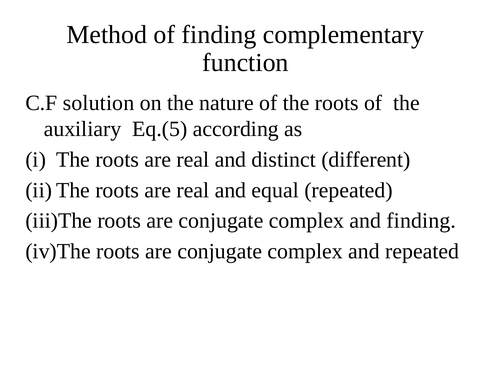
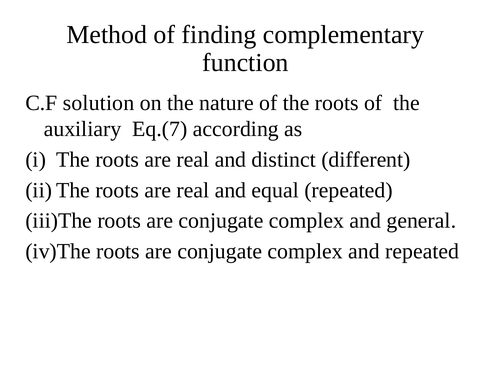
Eq.(5: Eq.(5 -> Eq.(7 (160, 129)
and finding: finding -> general (421, 221)
